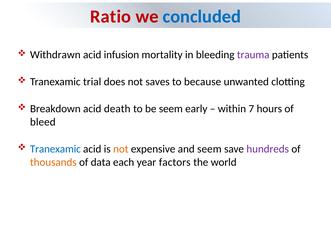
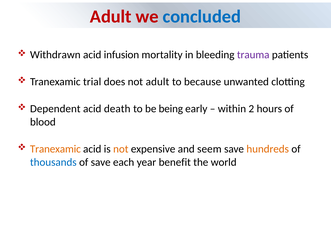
Ratio: Ratio -> Adult (111, 17)
not saves: saves -> adult (157, 82)
Breakdown: Breakdown -> Dependent (55, 109)
be seem: seem -> being (171, 109)
7: 7 -> 2 (251, 109)
bleed: bleed -> blood (43, 122)
Tranexamic colour: blue -> orange (55, 149)
hundreds colour: purple -> orange (268, 149)
thousands colour: orange -> blue (53, 162)
of data: data -> save (101, 162)
factors: factors -> benefit (175, 162)
